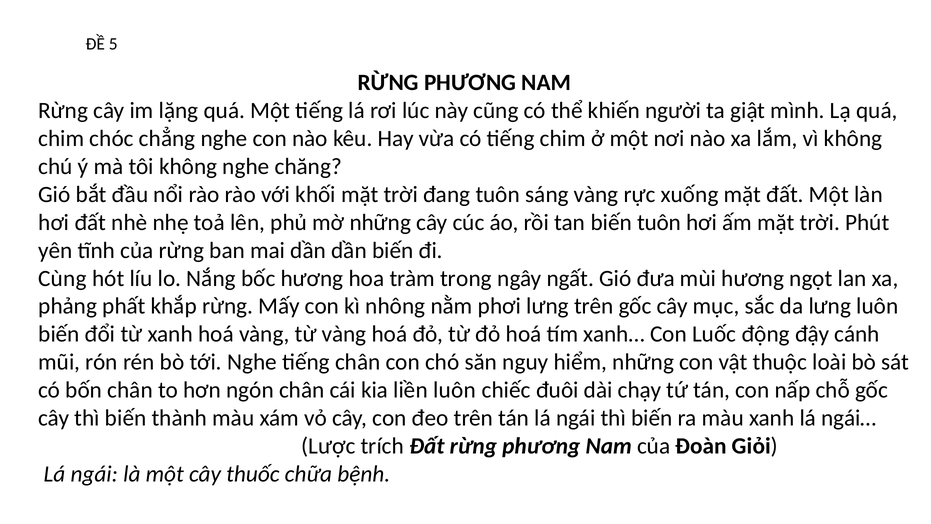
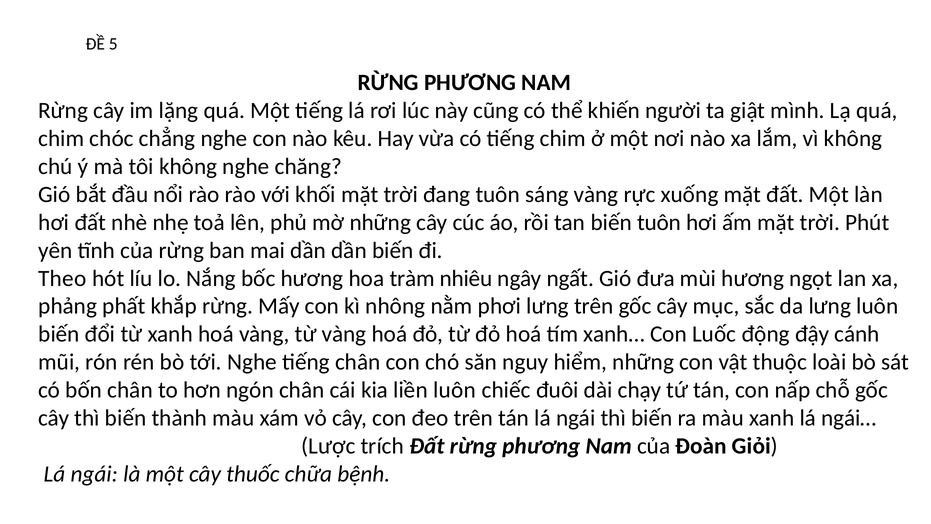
Cùng: Cùng -> Theo (62, 278)
trong: trong -> nhiêu (466, 278)
